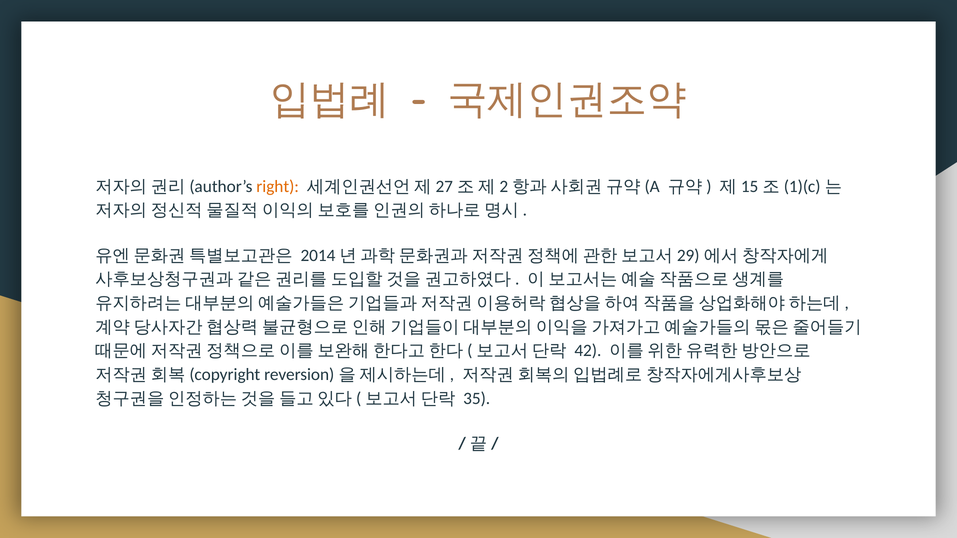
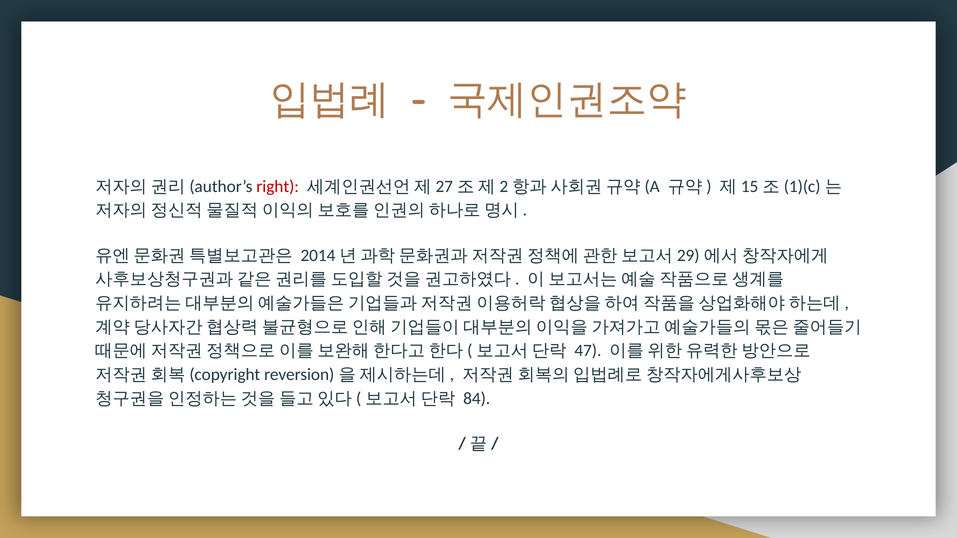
right colour: orange -> red (278, 187)
42: 42 -> 47 (588, 351)
35: 35 -> 84 (477, 399)
